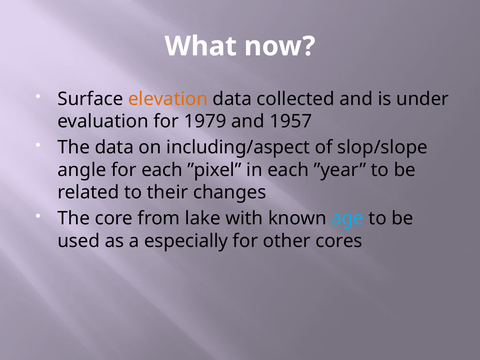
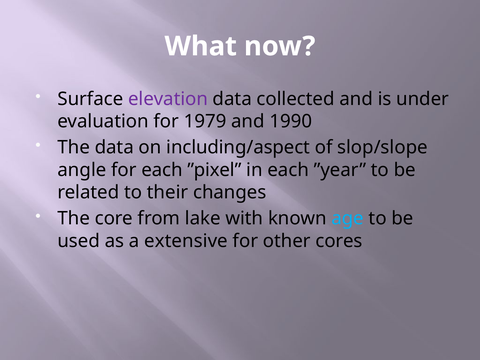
elevation colour: orange -> purple (168, 99)
1957: 1957 -> 1990 (291, 121)
especially: especially -> extensive (186, 241)
